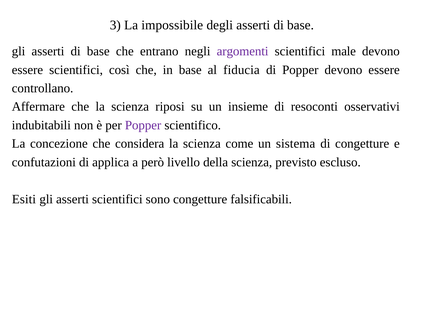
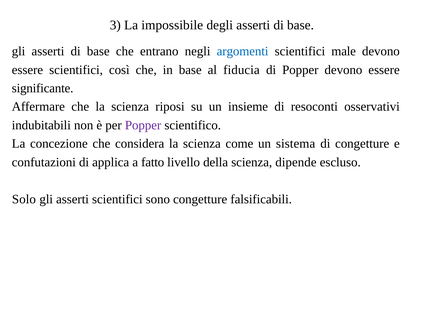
argomenti colour: purple -> blue (243, 51)
controllano: controllano -> significante (43, 88)
però: però -> fatto (153, 162)
previsto: previsto -> dipende (296, 162)
Esiti: Esiti -> Solo (24, 199)
